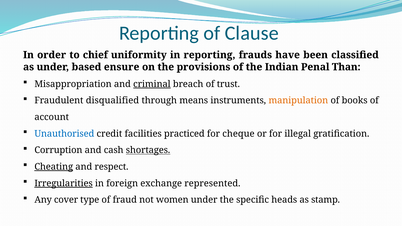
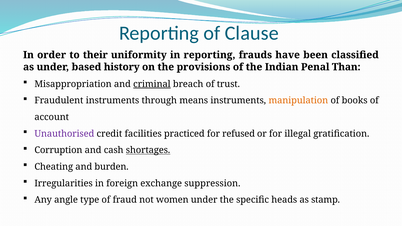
chief: chief -> their (95, 55)
ensure: ensure -> history (122, 67)
Fraudulent disqualified: disqualified -> instruments (113, 101)
Unauthorised colour: blue -> purple (64, 134)
cheque: cheque -> refused (239, 134)
Cheating underline: present -> none (54, 167)
respect: respect -> burden (112, 167)
Irregularities underline: present -> none (64, 183)
represented: represented -> suppression (212, 183)
cover: cover -> angle (66, 200)
